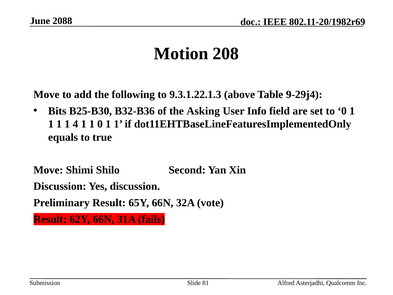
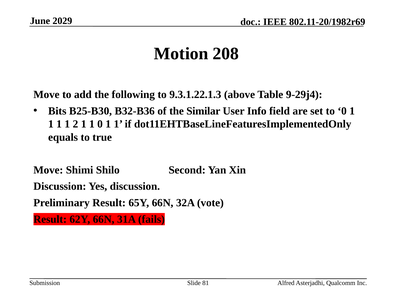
2088: 2088 -> 2029 (62, 21)
Asking: Asking -> Similar (203, 111)
4: 4 -> 2 (75, 124)
